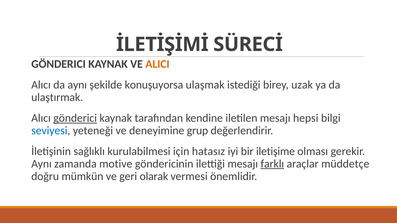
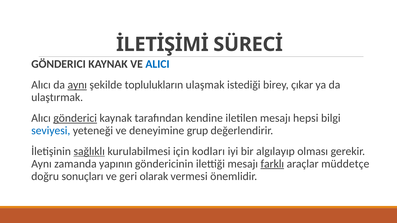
ALICI colour: orange -> blue (157, 64)
aynı underline: none -> present (77, 85)
konuşuyorsa: konuşuyorsa -> toplulukların (154, 85)
uzak: uzak -> çıkar (302, 85)
sağlıklı underline: none -> present (89, 151)
hatasız: hatasız -> kodları (208, 151)
iletişime: iletişime -> algılayıp (275, 151)
motive: motive -> yapının (116, 164)
mümkün: mümkün -> sonuçları (82, 176)
